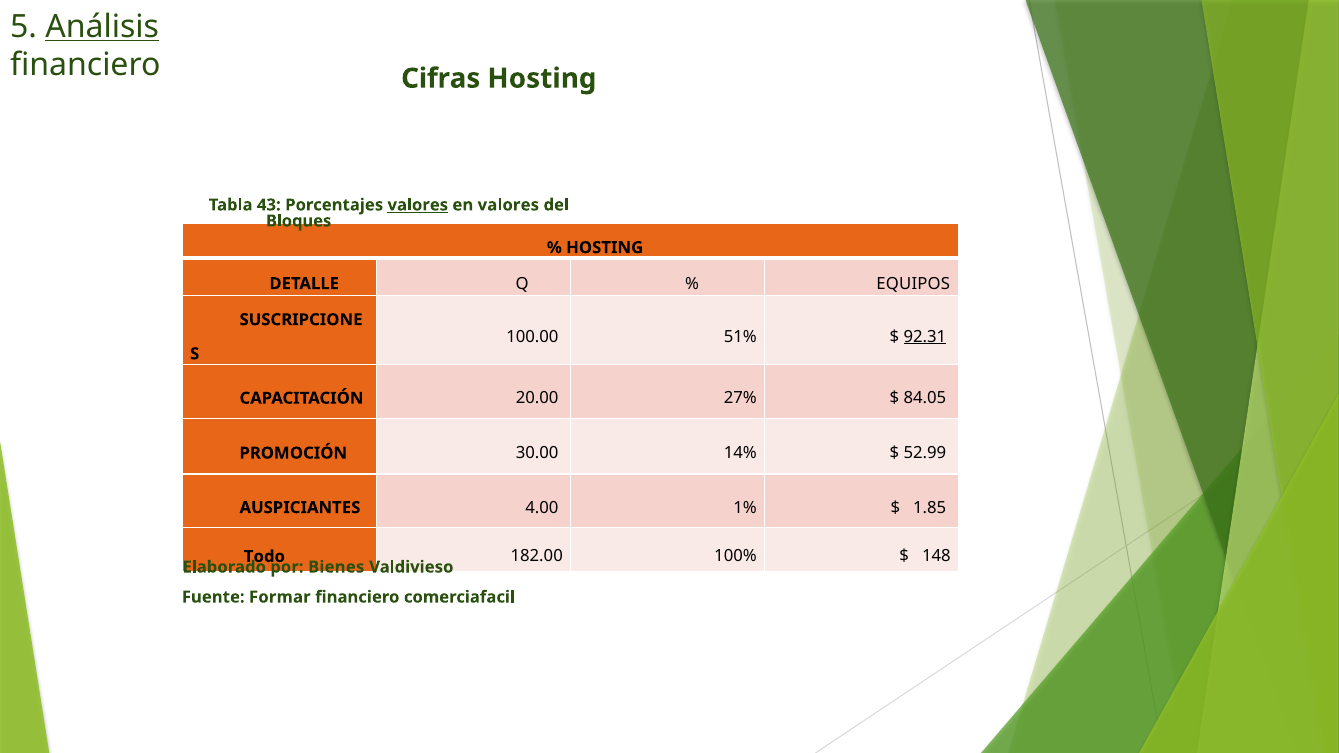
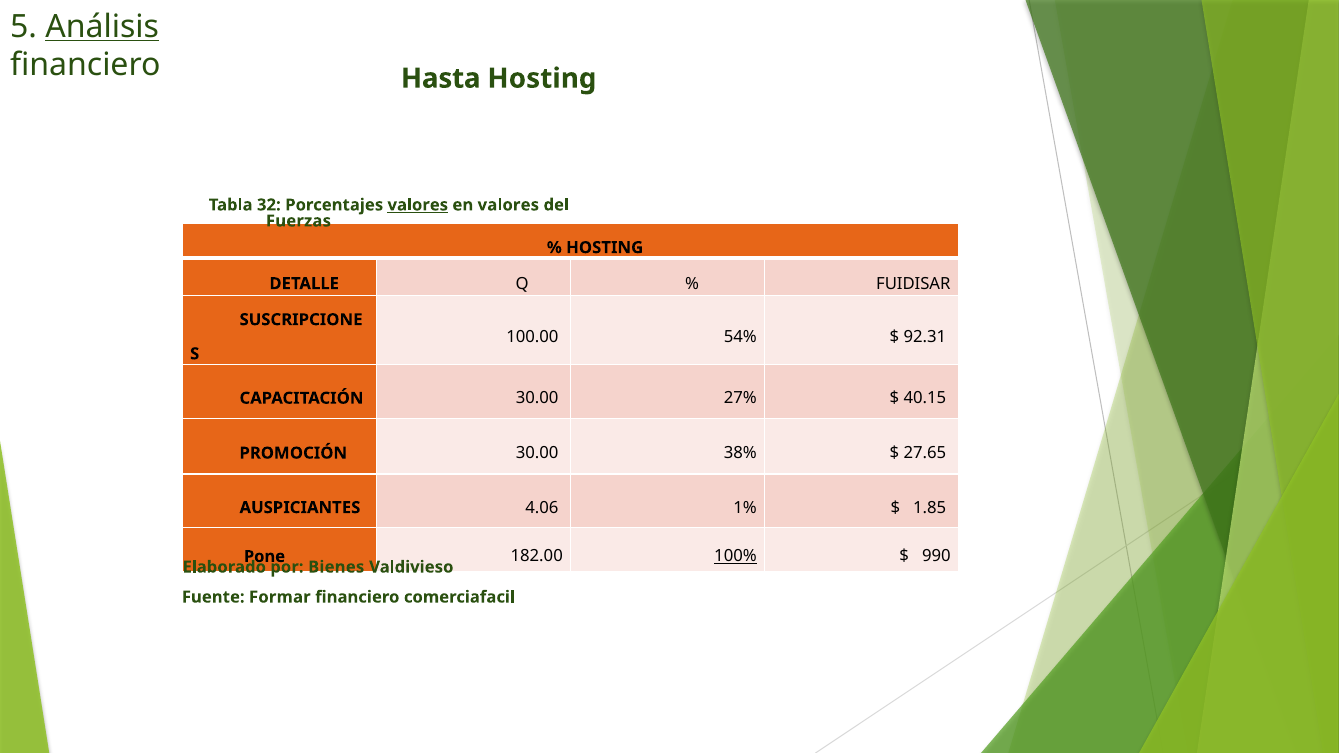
Cifras: Cifras -> Hasta (441, 78)
43: 43 -> 32 (269, 205)
Bloques: Bloques -> Fuerzas (298, 221)
EQUIPOS: EQUIPOS -> FUIDISAR (913, 284)
51%: 51% -> 54% (740, 337)
92.31 underline: present -> none (925, 337)
CAPACITACIÓN 20.00: 20.00 -> 30.00 (537, 398)
84.05: 84.05 -> 40.15 (925, 398)
14%: 14% -> 38% (740, 453)
52.99: 52.99 -> 27.65 (925, 453)
4.00: 4.00 -> 4.06 (542, 508)
Todo: Todo -> Pone (264, 557)
100% underline: none -> present (735, 557)
148: 148 -> 990 (936, 557)
